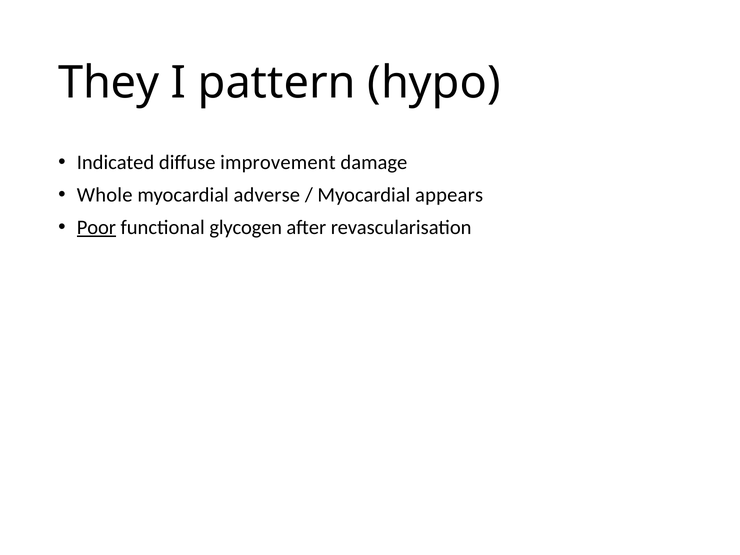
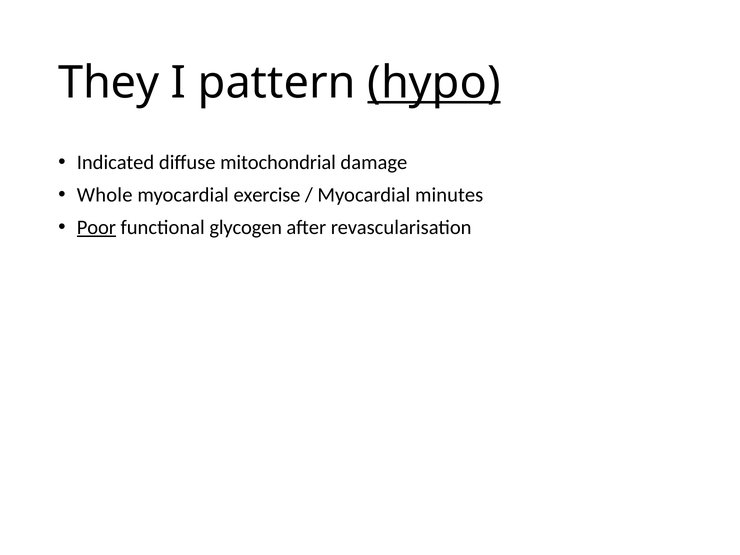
hypo underline: none -> present (434, 83)
improvement: improvement -> mitochondrial (278, 162)
adverse: adverse -> exercise (267, 195)
appears: appears -> minutes (449, 195)
